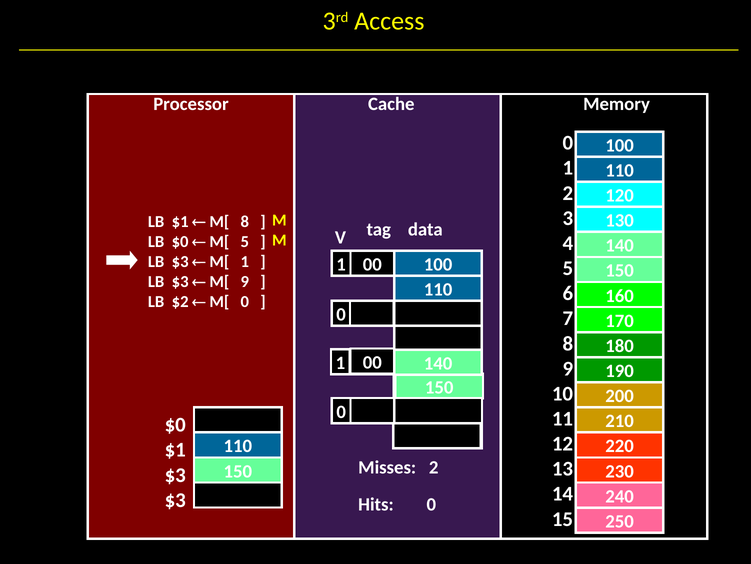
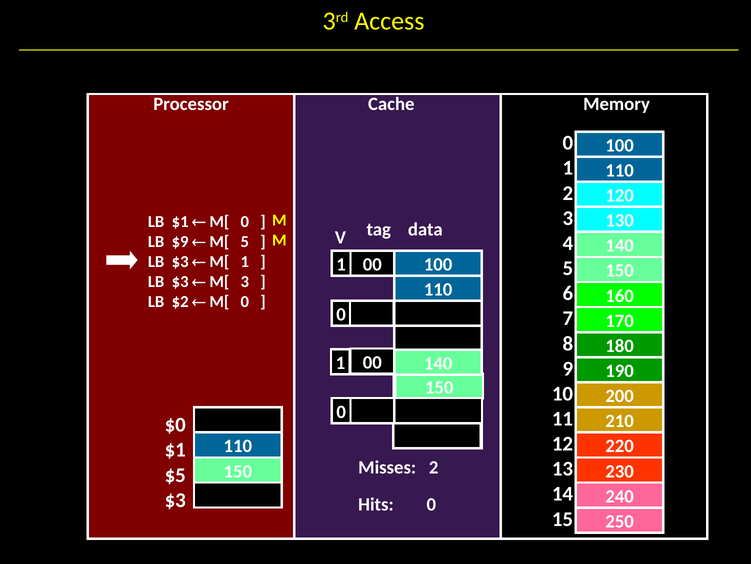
8: 8 -> 0 (245, 221)
LB $0: $0 -> $9 (180, 241)
M[ 9: 9 -> 3 (245, 281)
$3: $3 -> $5 (175, 475)
